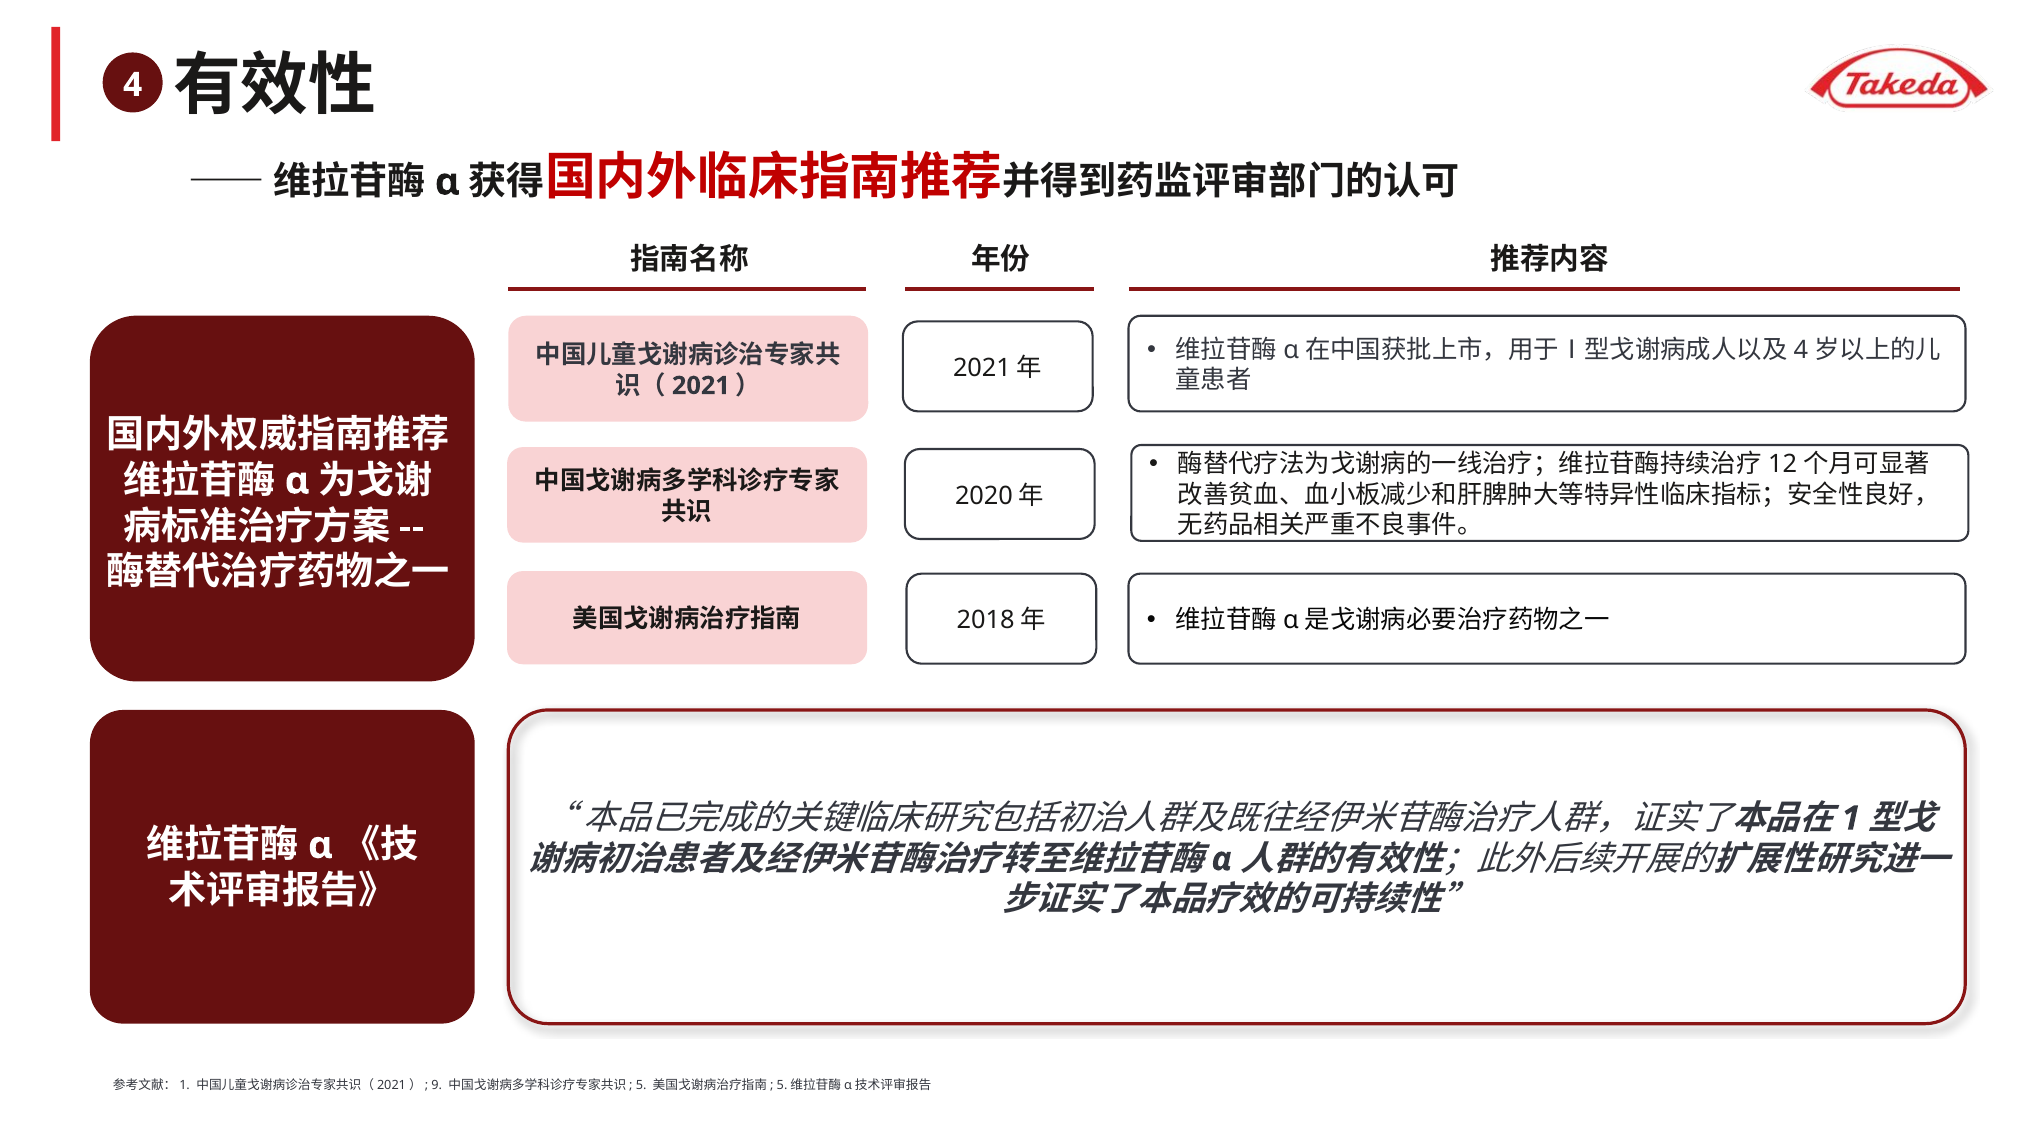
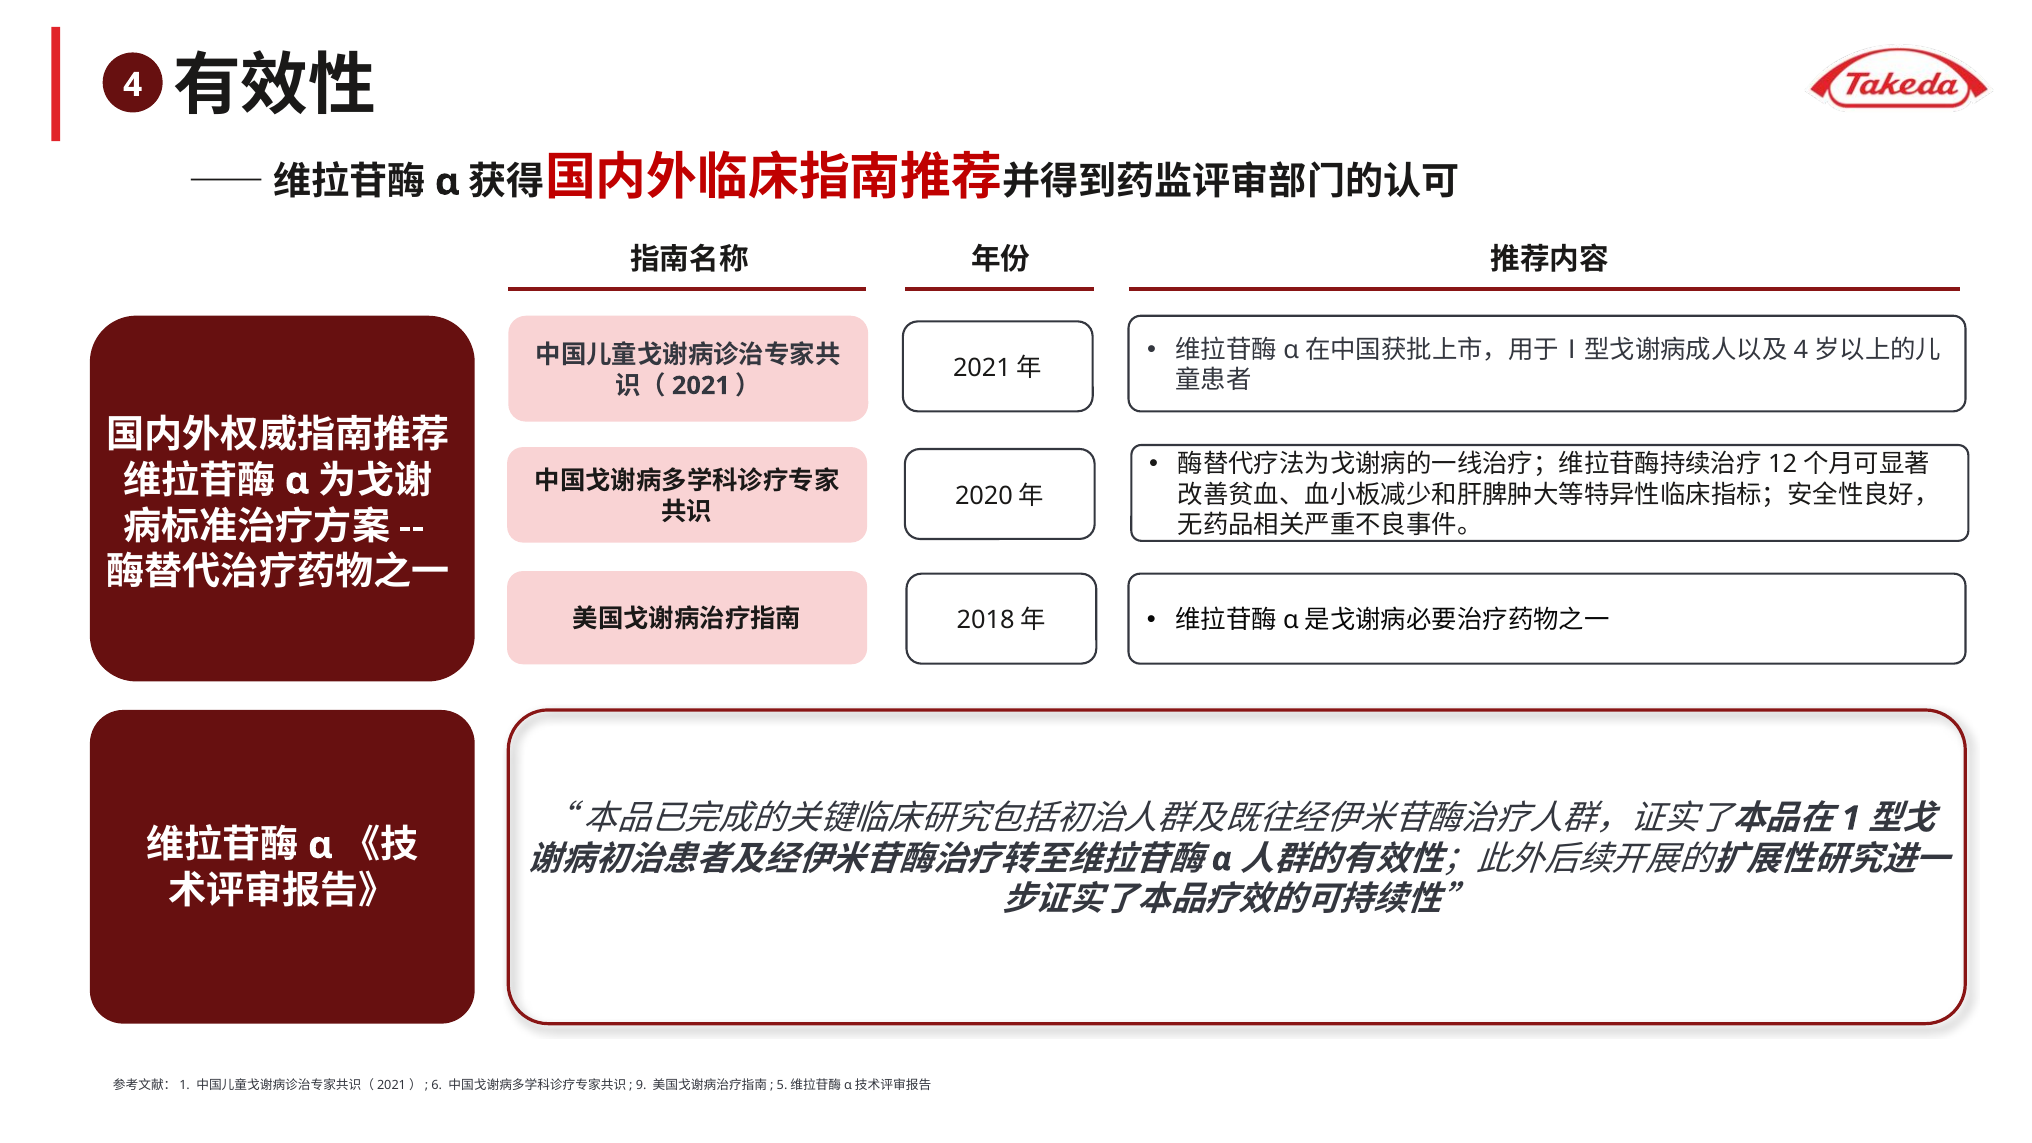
9: 9 -> 6 (437, 1085)
5: 5 -> 9 (641, 1085)
